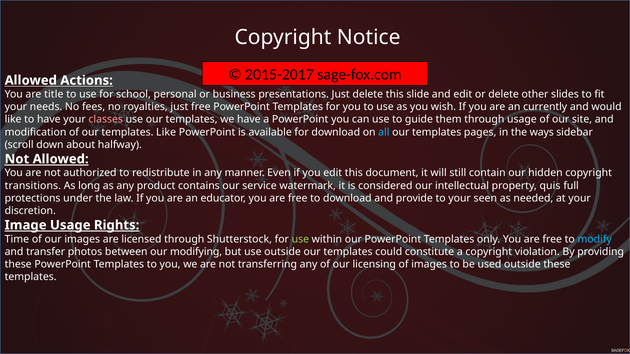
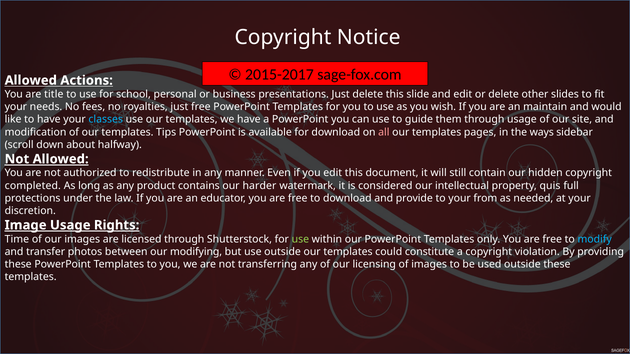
currently: currently -> maintain (545, 107)
classes colour: pink -> light blue (106, 120)
templates Like: Like -> Tips (166, 132)
all colour: light blue -> pink (384, 132)
transitions: transitions -> completed (33, 186)
service: service -> harder (259, 186)
seen: seen -> from (485, 198)
